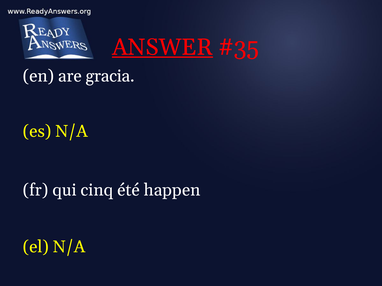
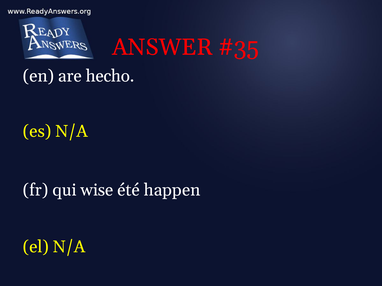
ANSWER underline: present -> none (163, 47)
gracia: gracia -> hecho (110, 76)
cinq: cinq -> wise (97, 190)
